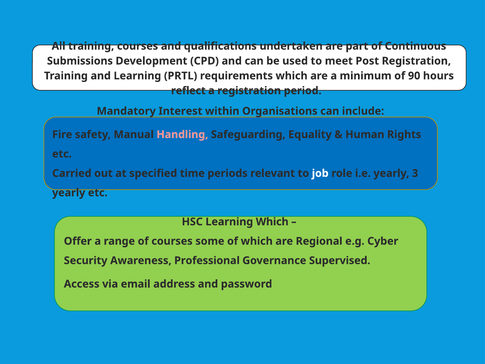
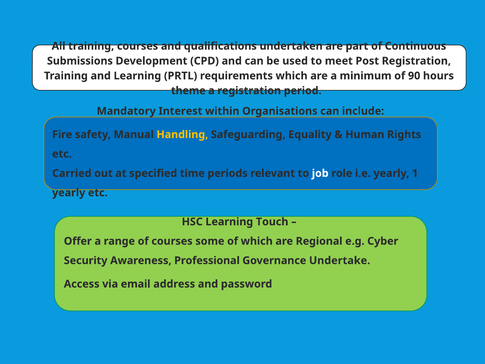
reflect: reflect -> theme (188, 91)
Handling colour: pink -> yellow (182, 134)
3: 3 -> 1 (415, 173)
Learning Which: Which -> Touch (272, 222)
Supervised: Supervised -> Undertake (340, 260)
